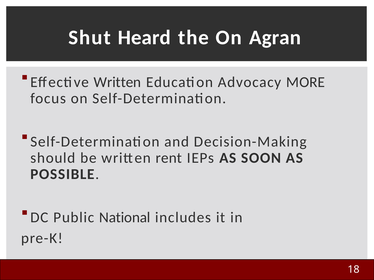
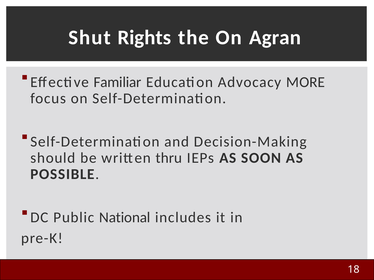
Heard: Heard -> Rights (144, 38)
Effective Written: Written -> Familiar (117, 82)
rent: rent -> thru (169, 158)
